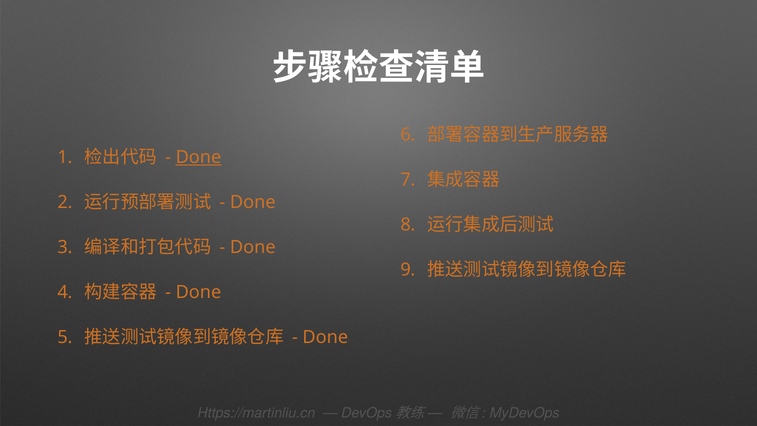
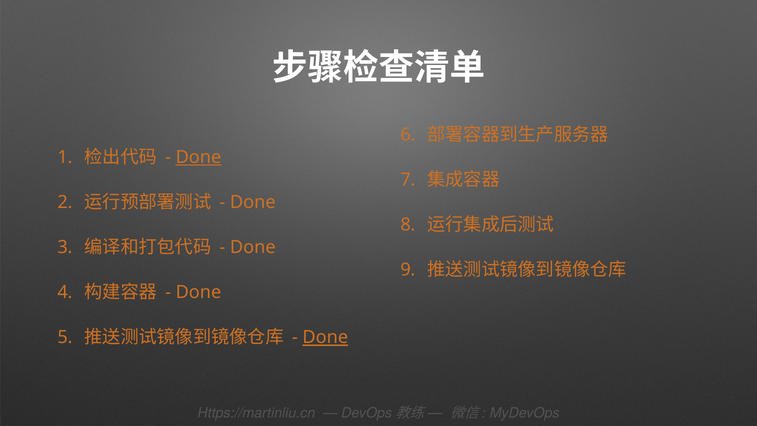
Done underline: none -> present (325, 337)
